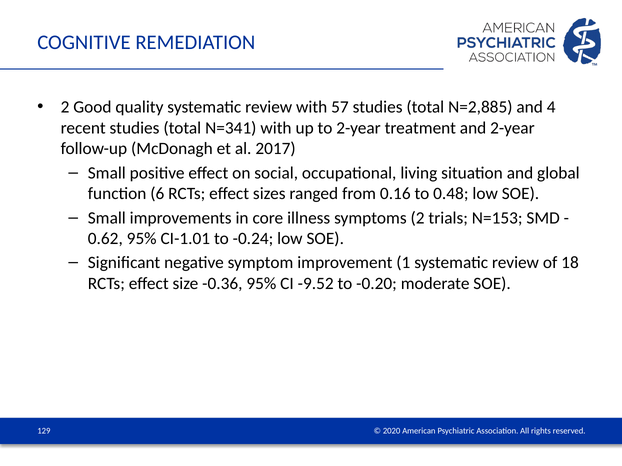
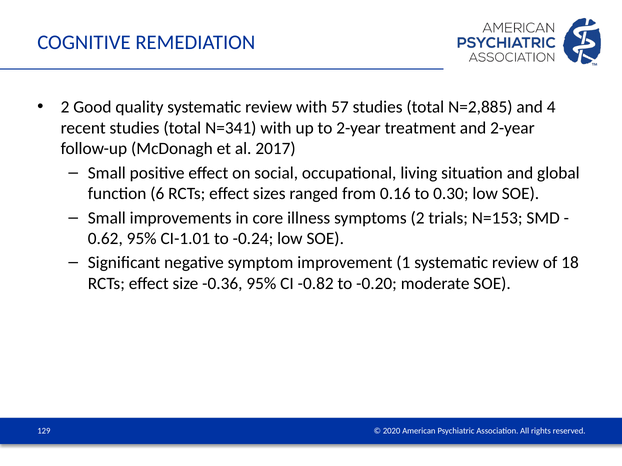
0.48: 0.48 -> 0.30 (451, 194)
-9.52: -9.52 -> -0.82 (316, 284)
